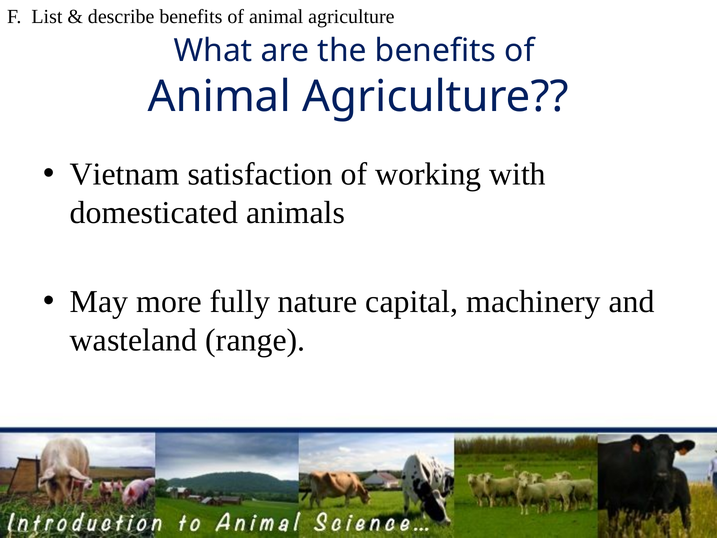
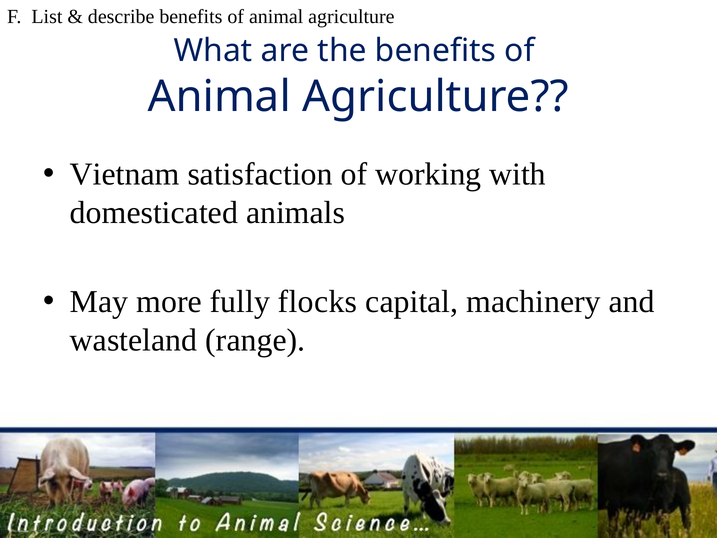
nature: nature -> flocks (318, 302)
